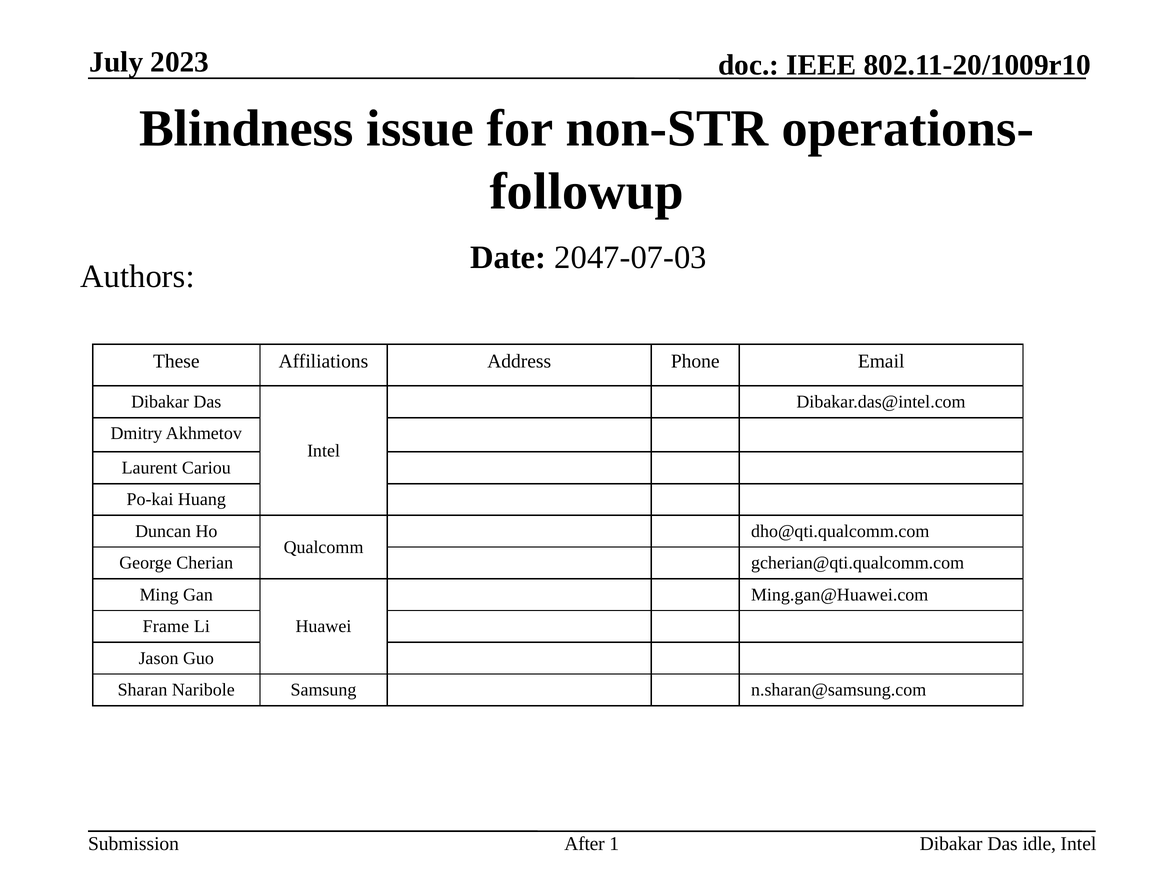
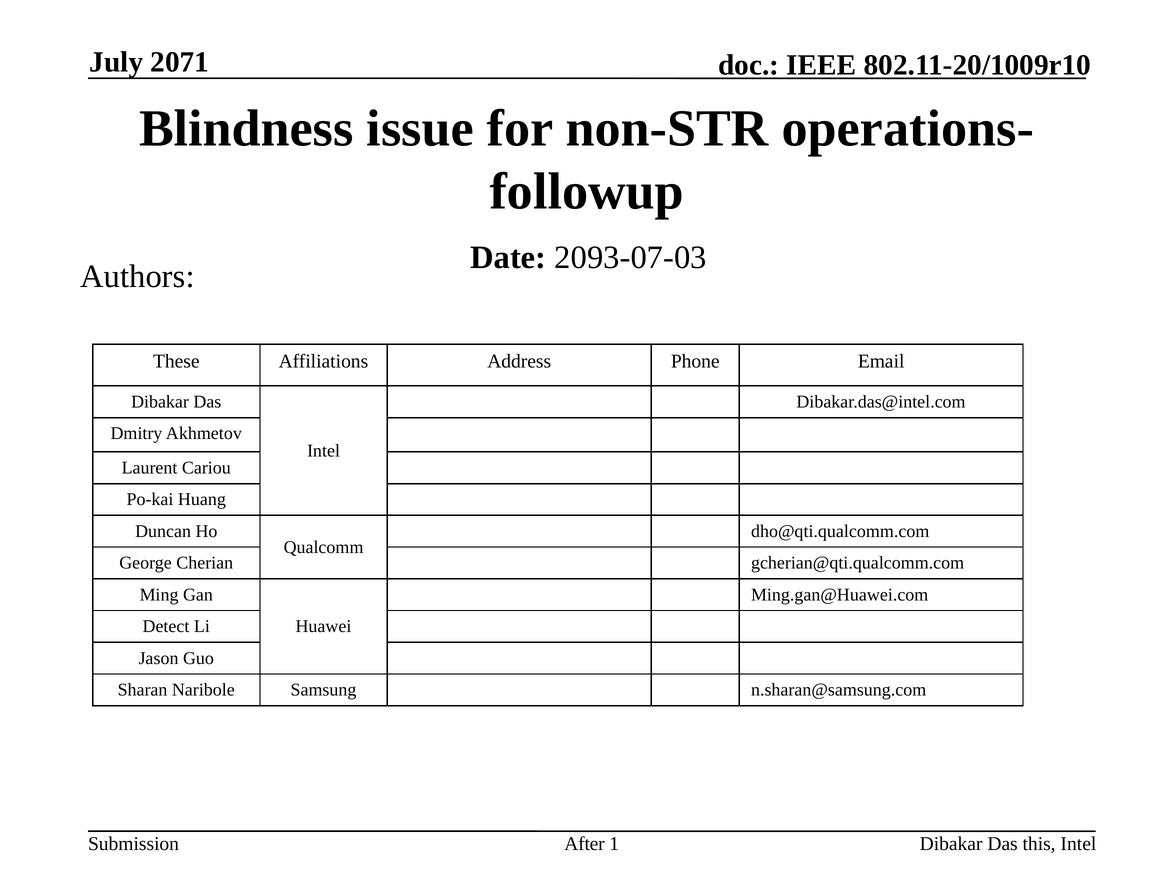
2023: 2023 -> 2071 (180, 62)
2047-07-03: 2047-07-03 -> 2093-07-03 (631, 257)
Frame: Frame -> Detect (166, 627)
idle: idle -> this (1039, 844)
